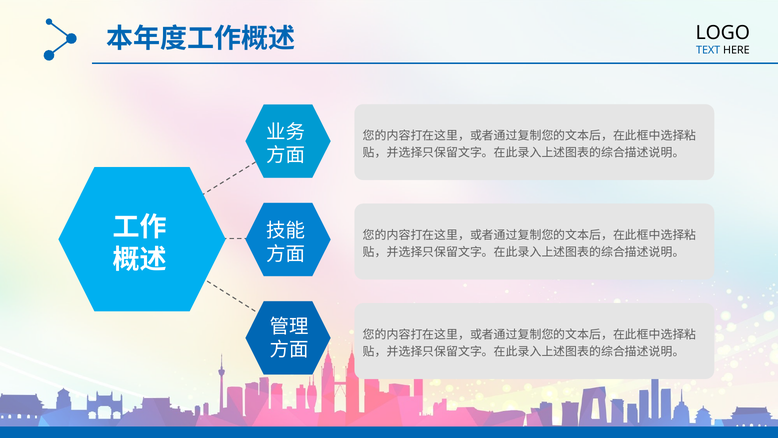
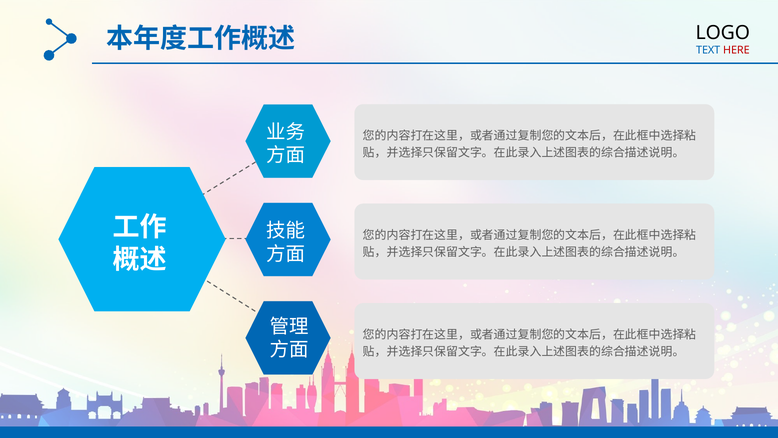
HERE colour: black -> red (736, 50)
